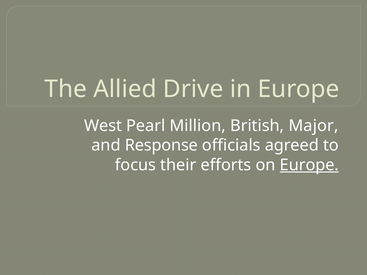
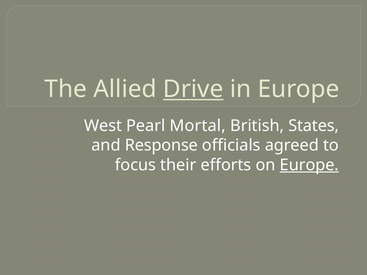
Drive underline: none -> present (193, 89)
Million: Million -> Mortal (198, 126)
Major: Major -> States (314, 126)
